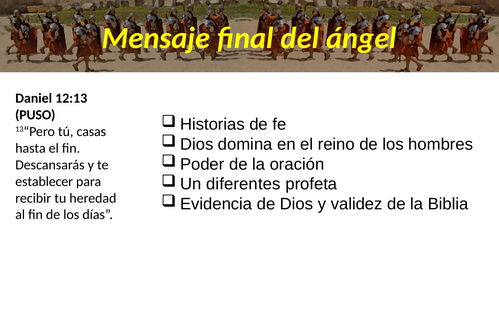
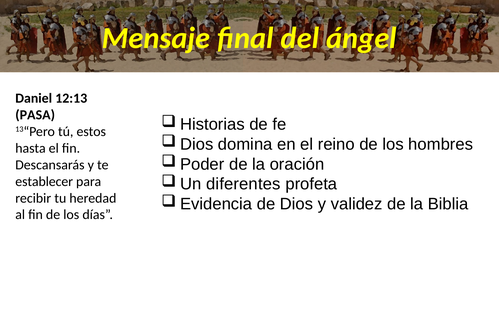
PUSO: PUSO -> PASA (35, 115)
casas: casas -> estos (91, 131)
